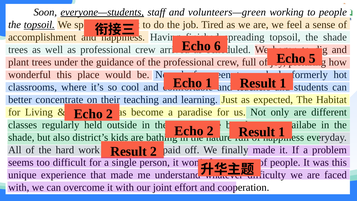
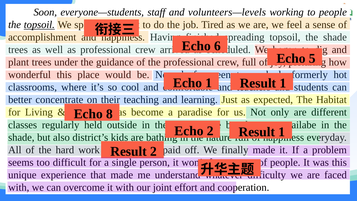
everyone—students underline: present -> none (102, 12)
volunteers—green: volunteers—green -> volunteers—levels (227, 12)
2: 2 -> 8 (110, 114)
